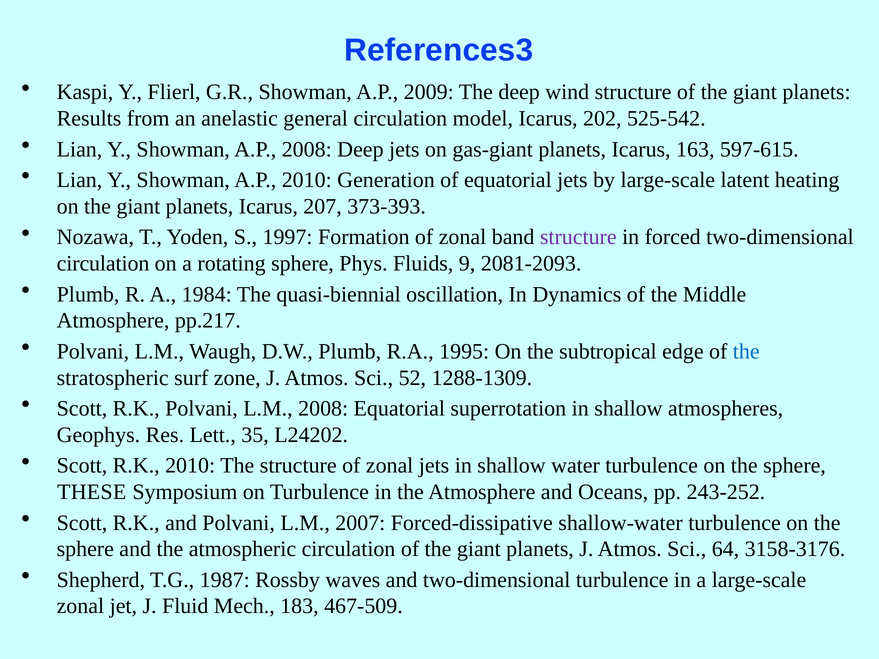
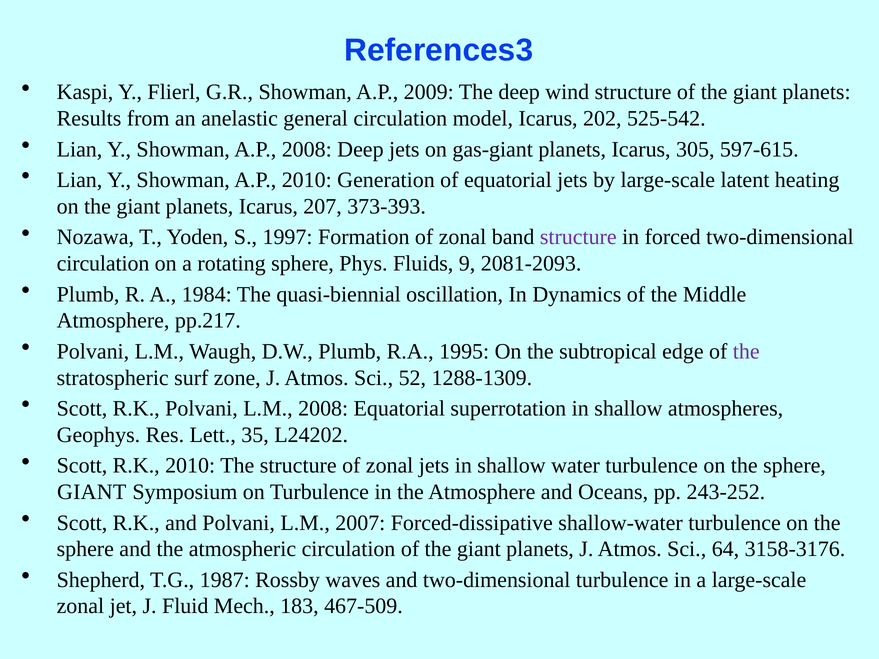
163: 163 -> 305 (695, 149)
the colour: blue -> purple (746, 352)
THESE: THESE -> GIANT (92, 492)
